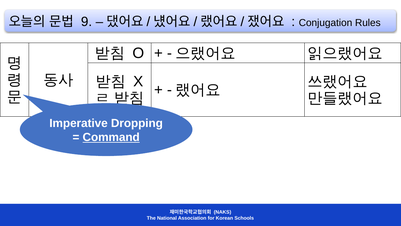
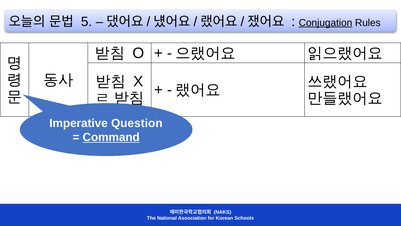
9: 9 -> 5 (86, 22)
Conjugation underline: none -> present (326, 23)
Dropping: Dropping -> Question (137, 123)
